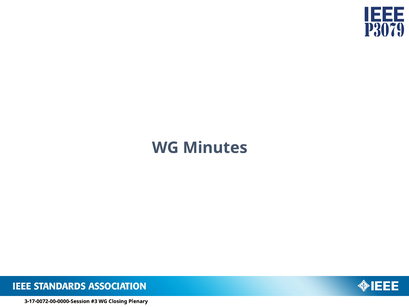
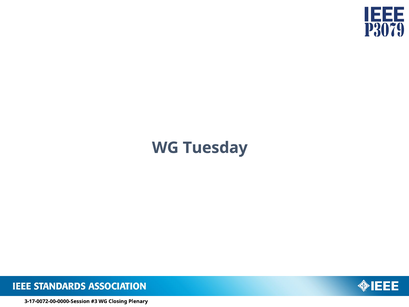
Minutes: Minutes -> Tuesday (215, 148)
